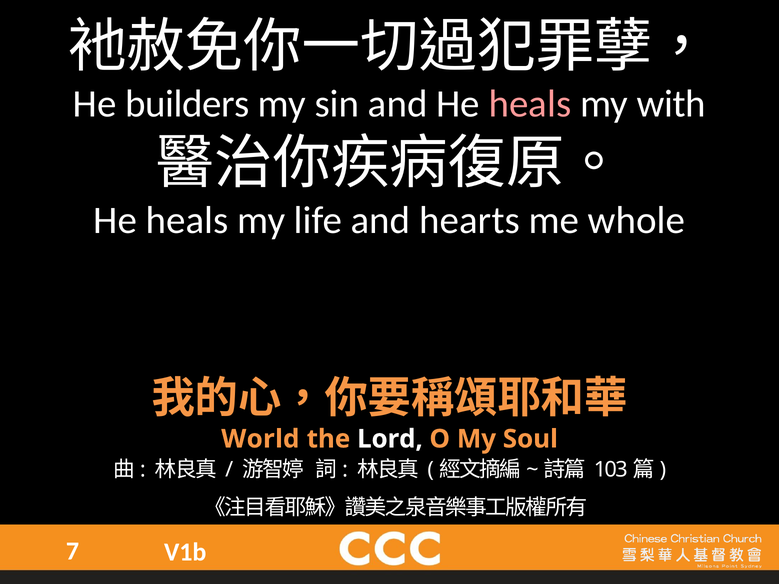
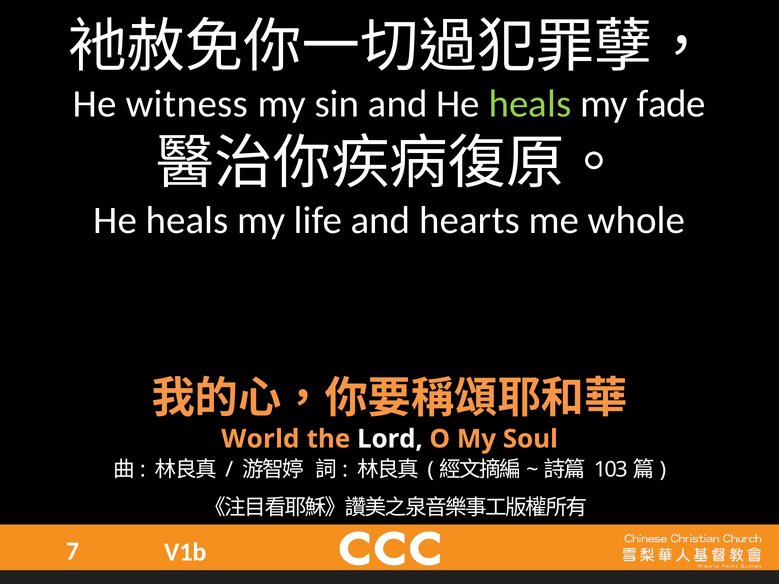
builders: builders -> witness (187, 104)
heals colour: pink -> light green (530, 104)
with: with -> fade (671, 104)
